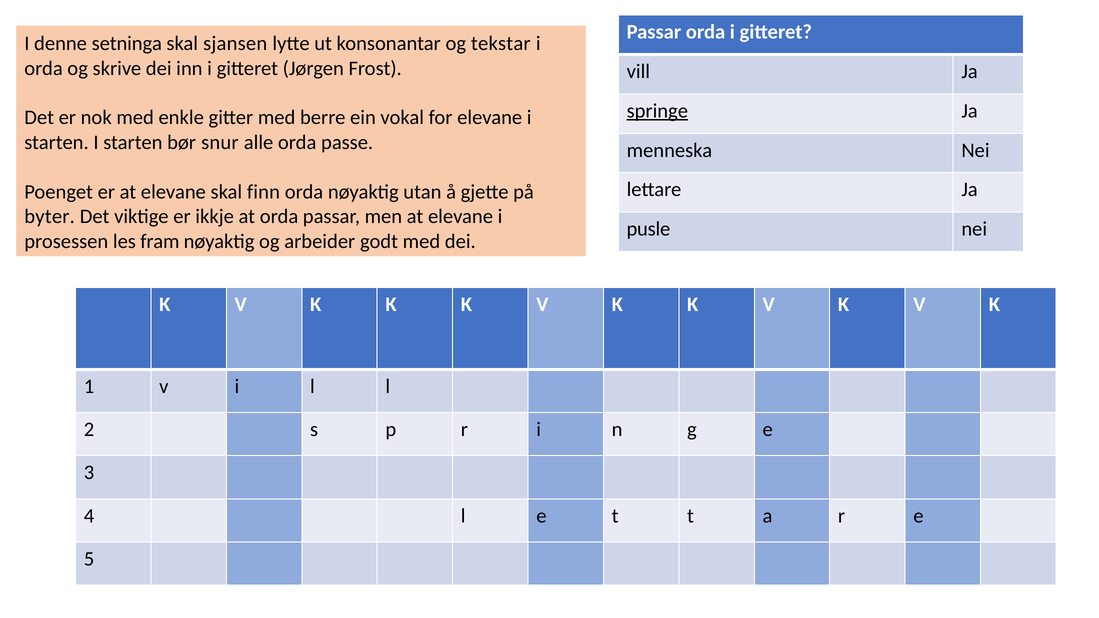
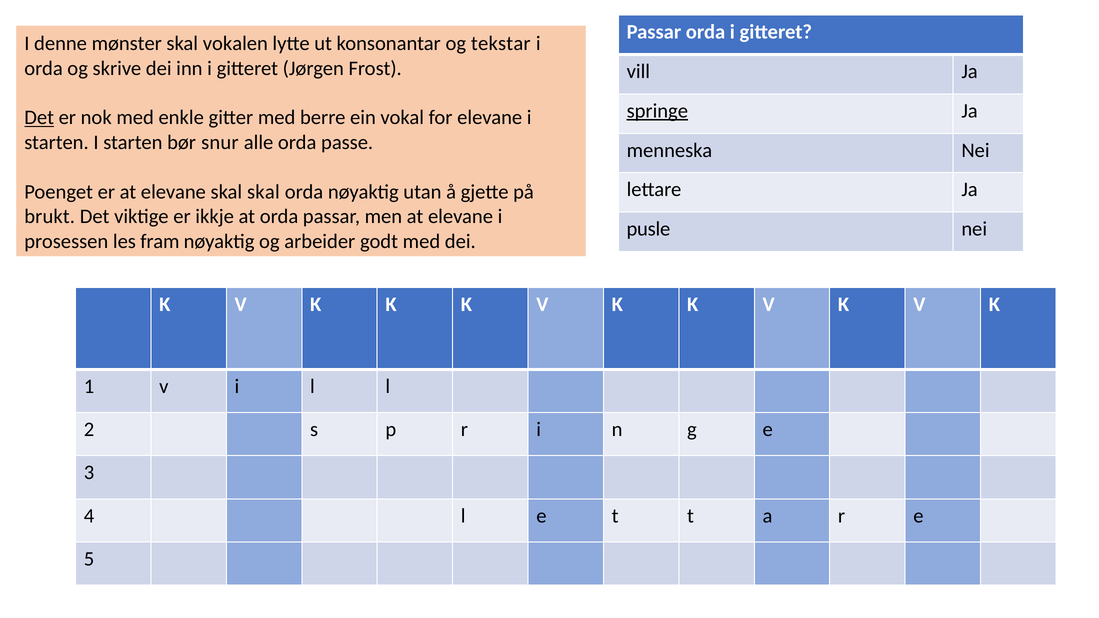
setninga: setninga -> mønster (127, 44)
sjansen: sjansen -> vokalen (235, 44)
Det underline: none -> present (39, 118)
skal finn: finn -> skal (263, 192)
byter: byter -> brukt (50, 217)
